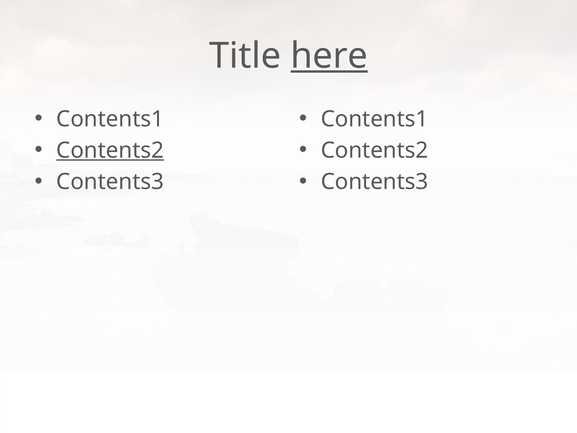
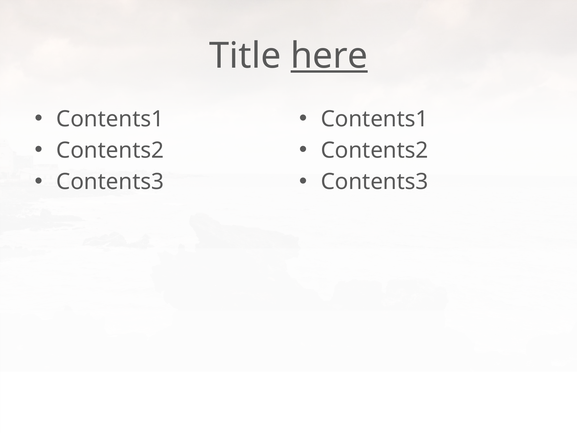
Contents2 underline: present -> none (110, 150)
